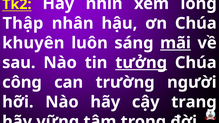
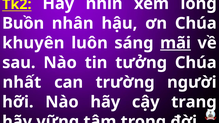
Thập: Thập -> Buồn (23, 23)
tưởng underline: present -> none (141, 63)
công: công -> nhất (22, 82)
